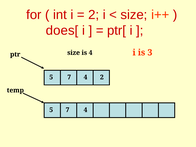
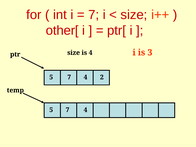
2: 2 -> 7 (94, 15)
does[: does[ -> other[ (62, 30)
